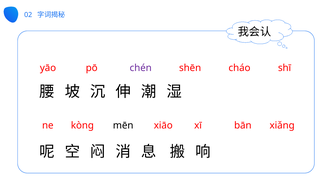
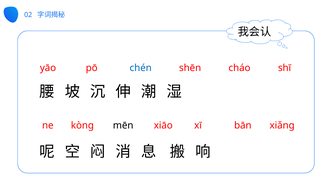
chén colour: purple -> blue (141, 68)
